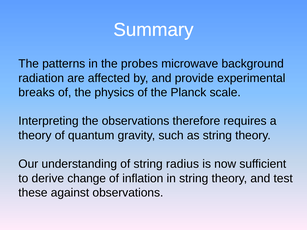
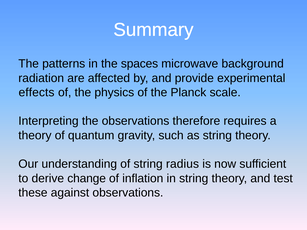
probes: probes -> spaces (140, 64)
breaks: breaks -> effects (37, 93)
